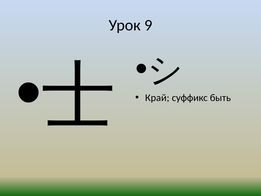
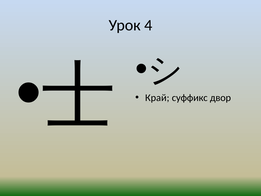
9: 9 -> 4 (148, 25)
быть: быть -> двор (220, 98)
